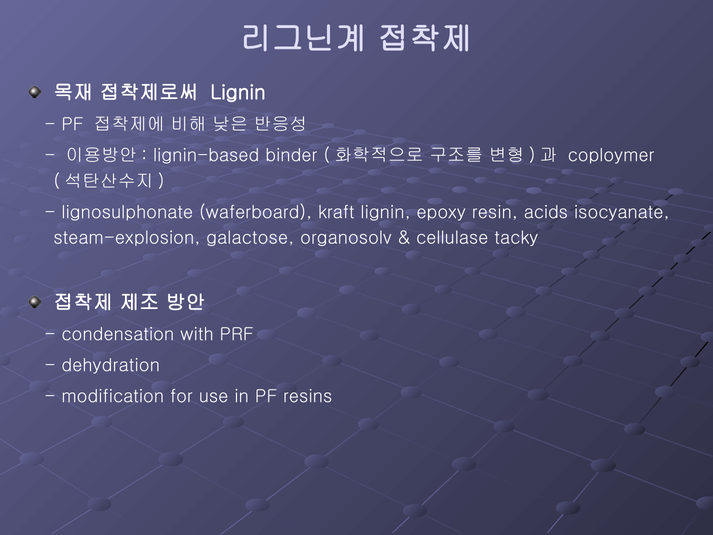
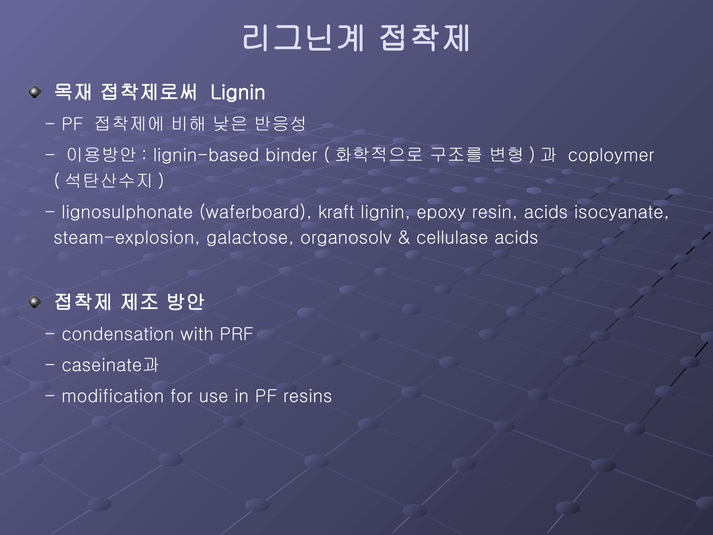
cellulase tacky: tacky -> acids (516, 238)
dehydration: dehydration -> caseinate과 (111, 365)
